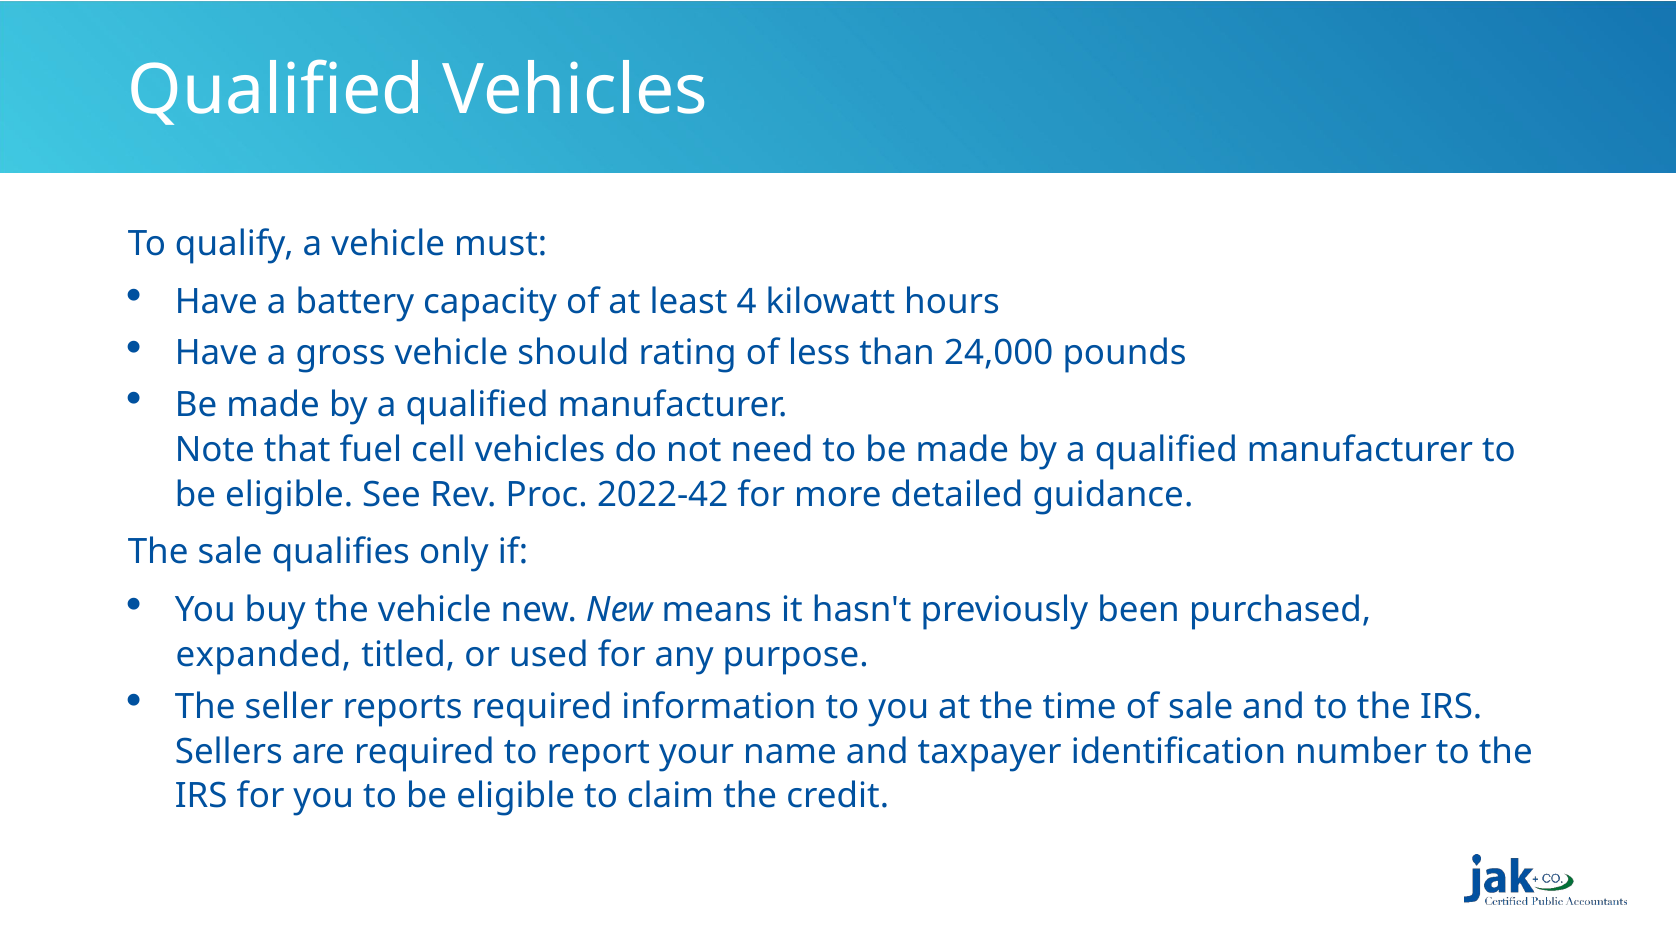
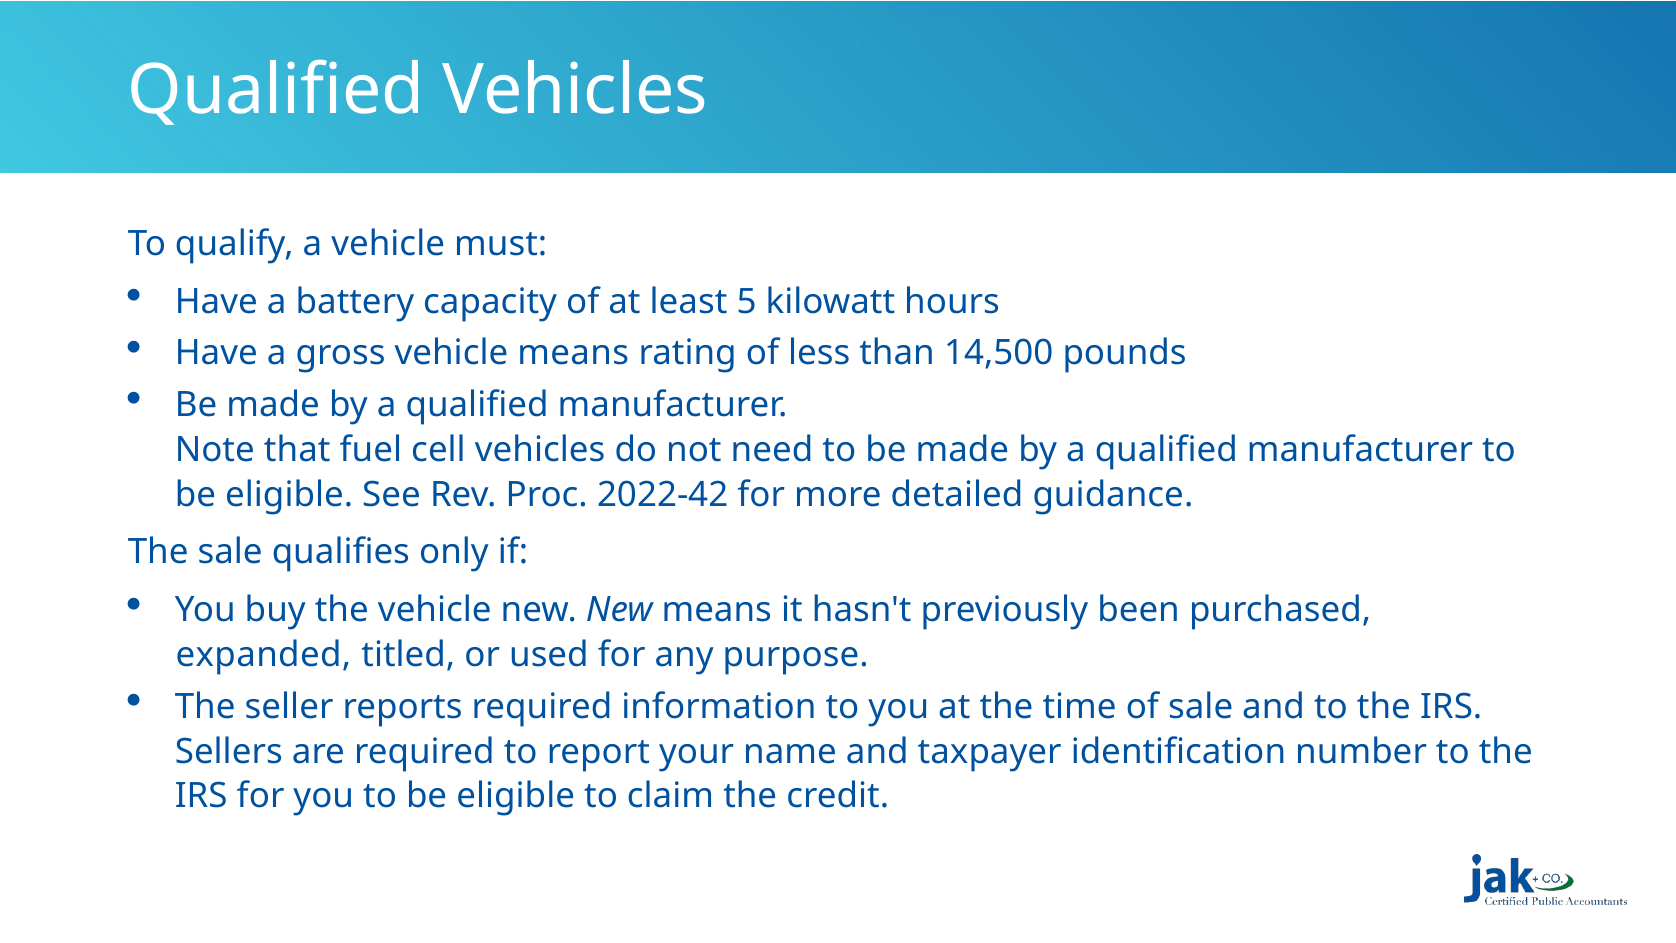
4: 4 -> 5 (747, 302)
vehicle should: should -> means (573, 353)
24,000: 24,000 -> 14,500 (999, 353)
